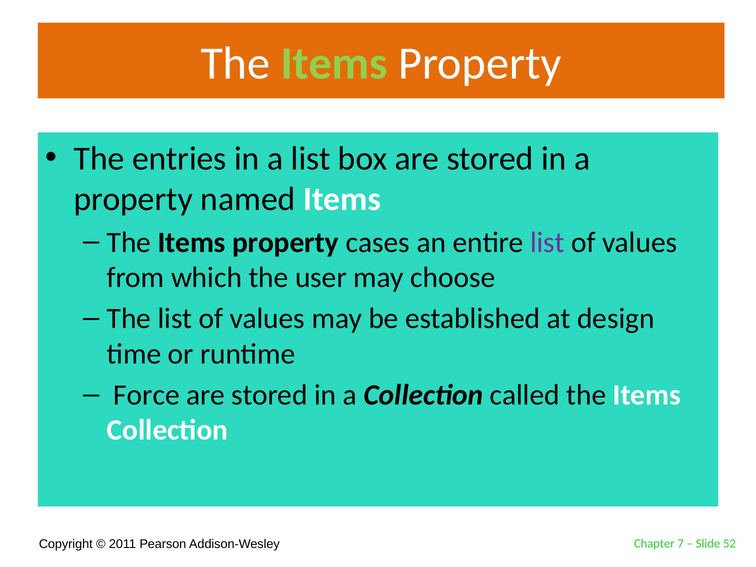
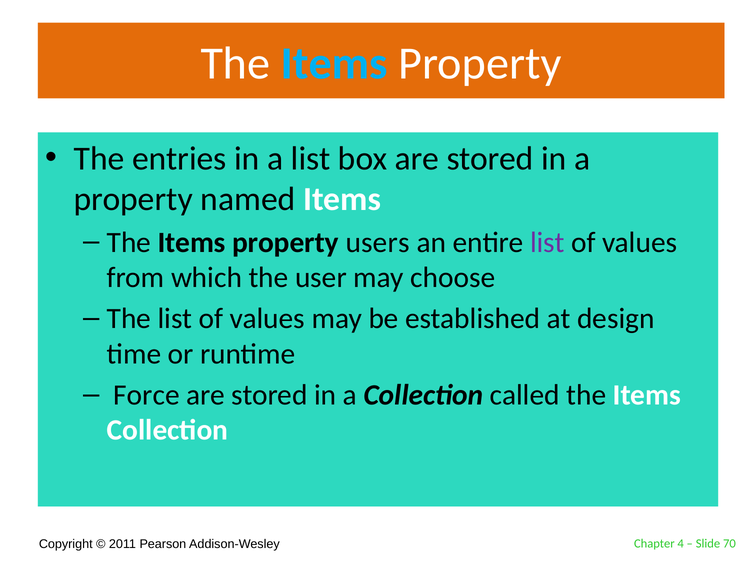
Items colour: light green -> light blue (334, 64)
cases: cases -> users (378, 242)
7: 7 -> 4 (681, 544)
52: 52 -> 70 (729, 544)
